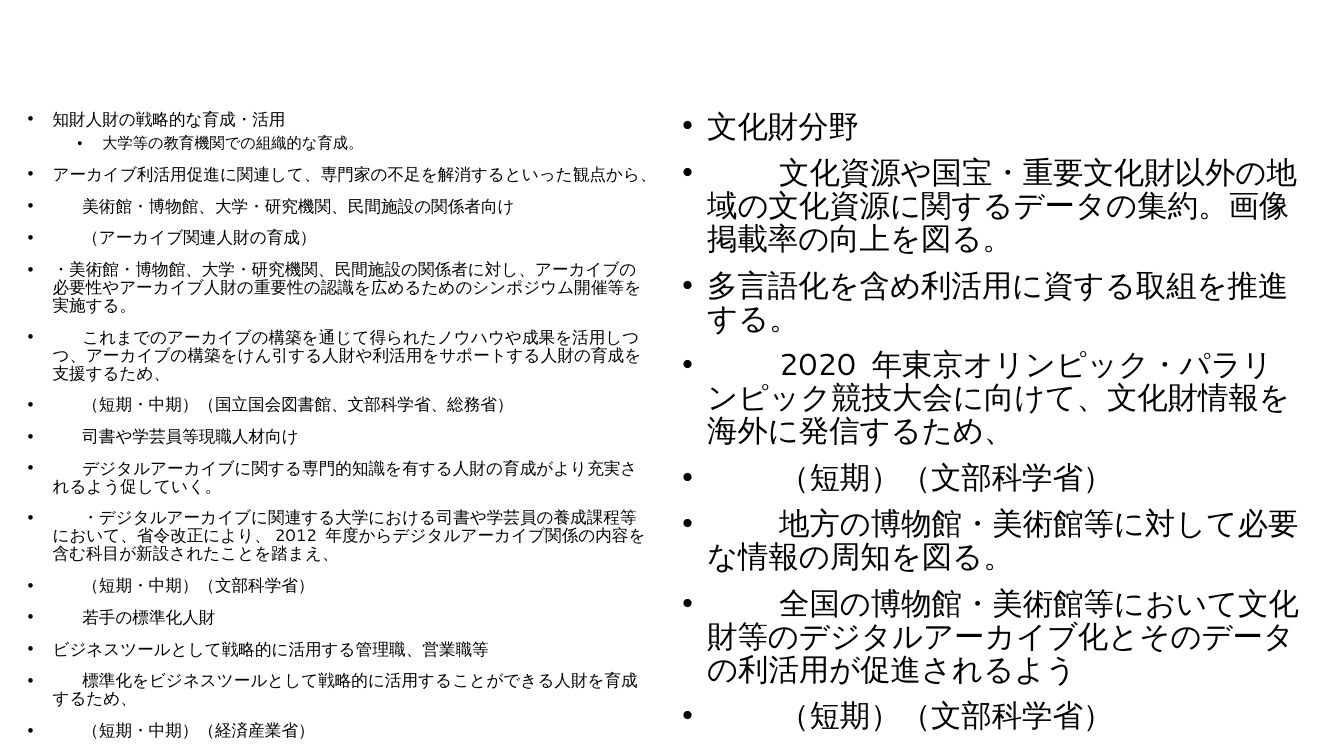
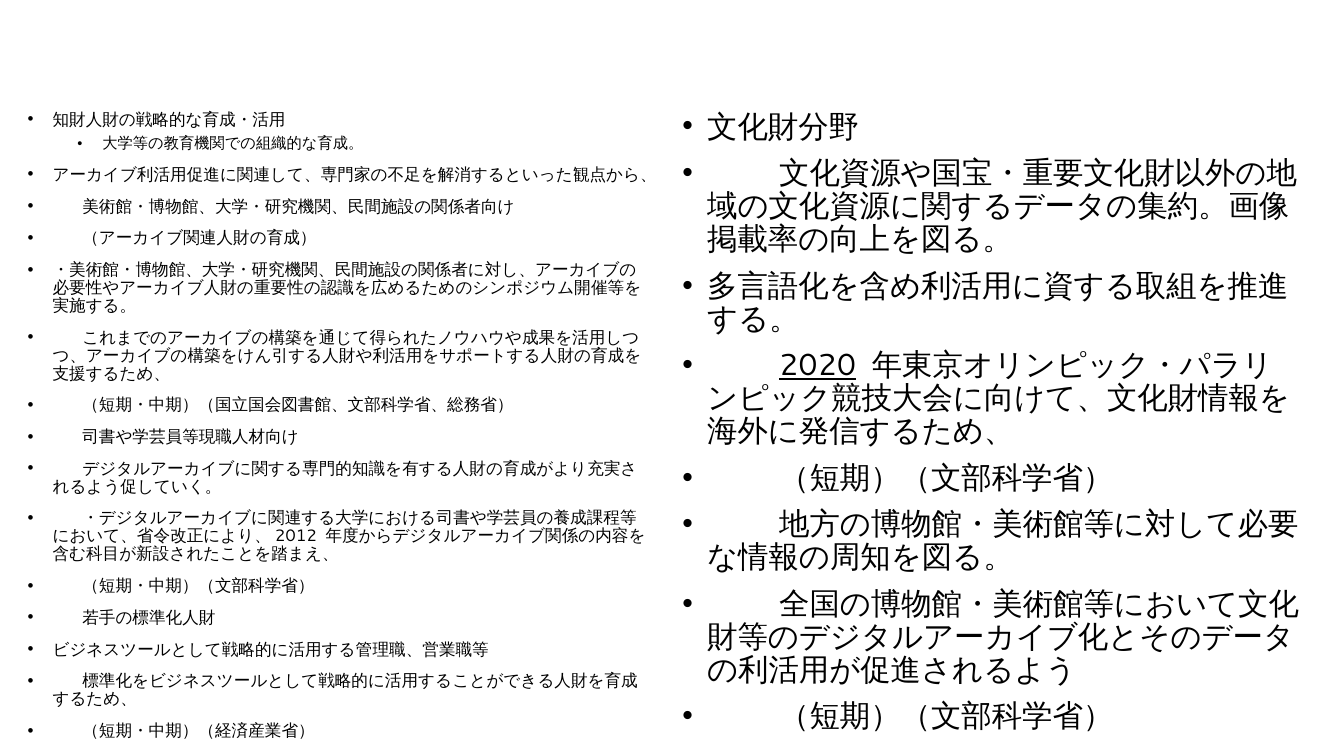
2020 underline: none -> present (818, 366)
